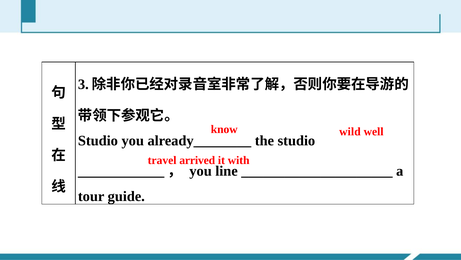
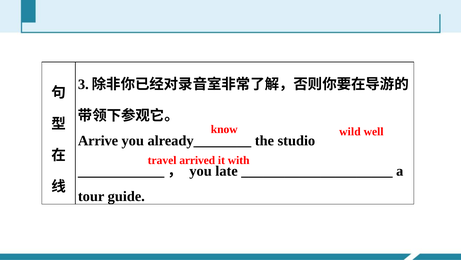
Studio: Studio -> Arrive (98, 140)
line: line -> late (227, 171)
